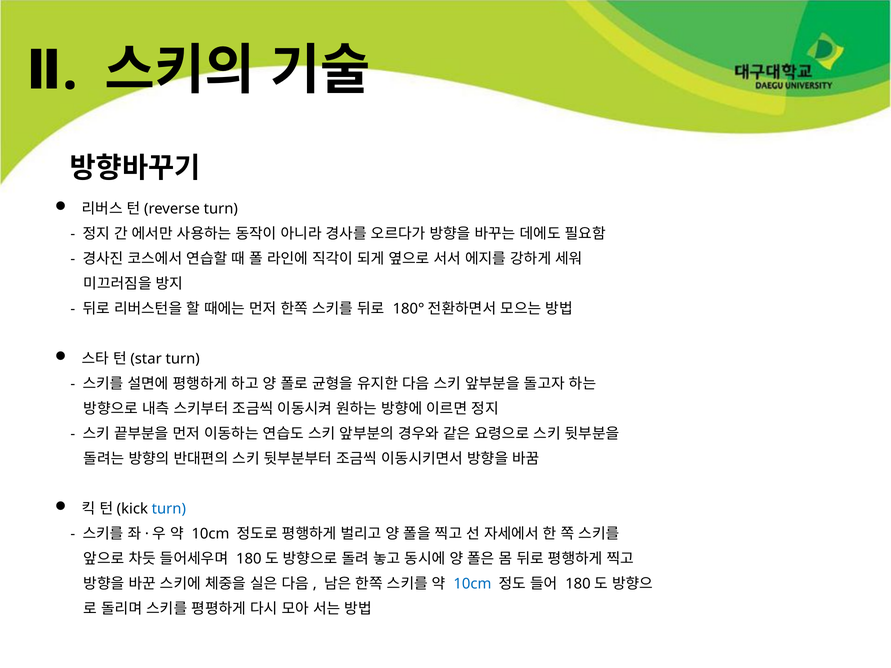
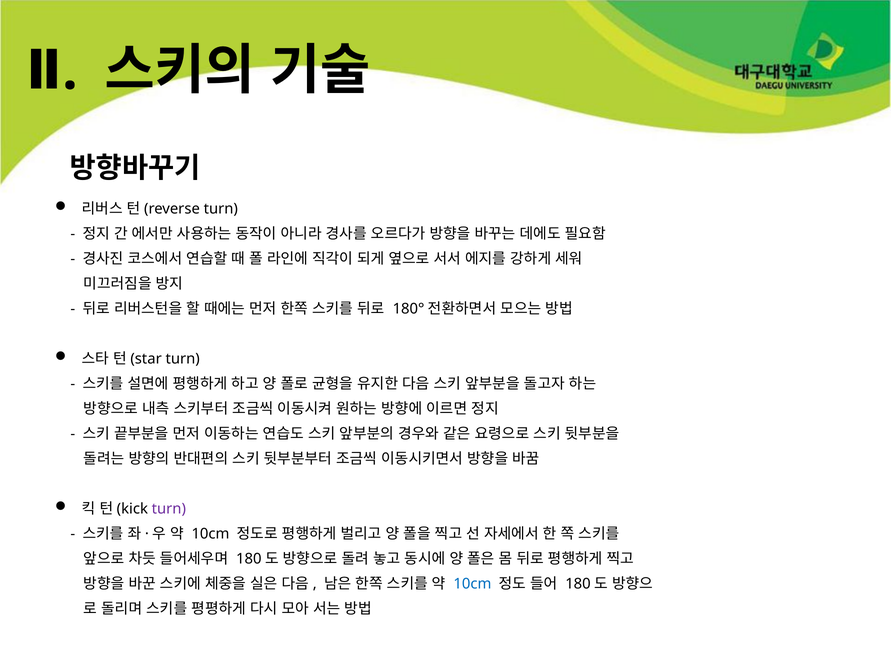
turn colour: blue -> purple (169, 509)
